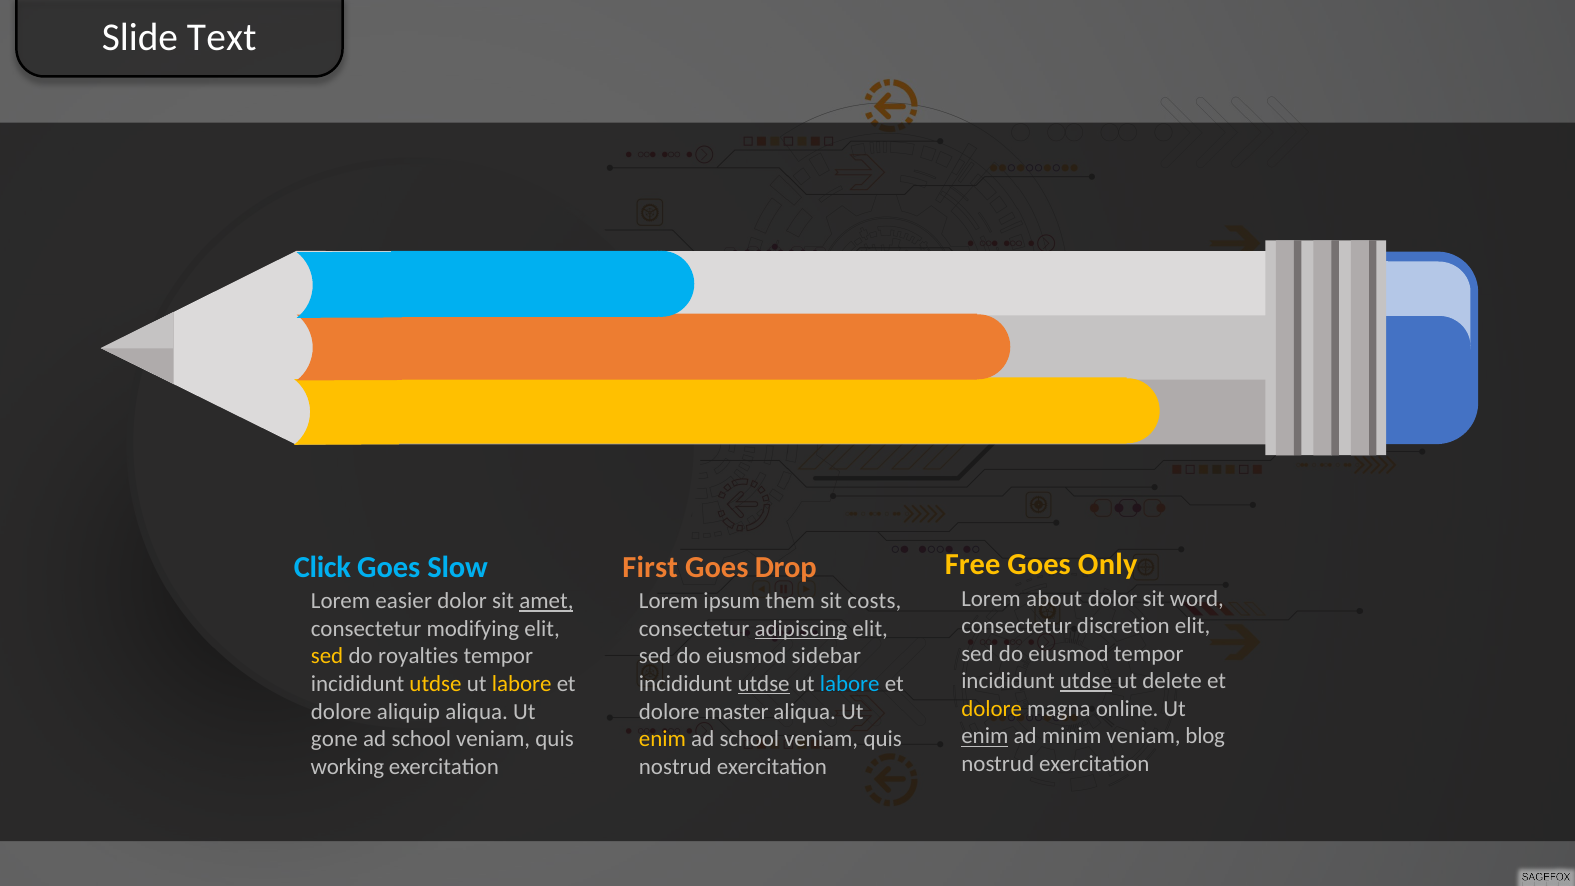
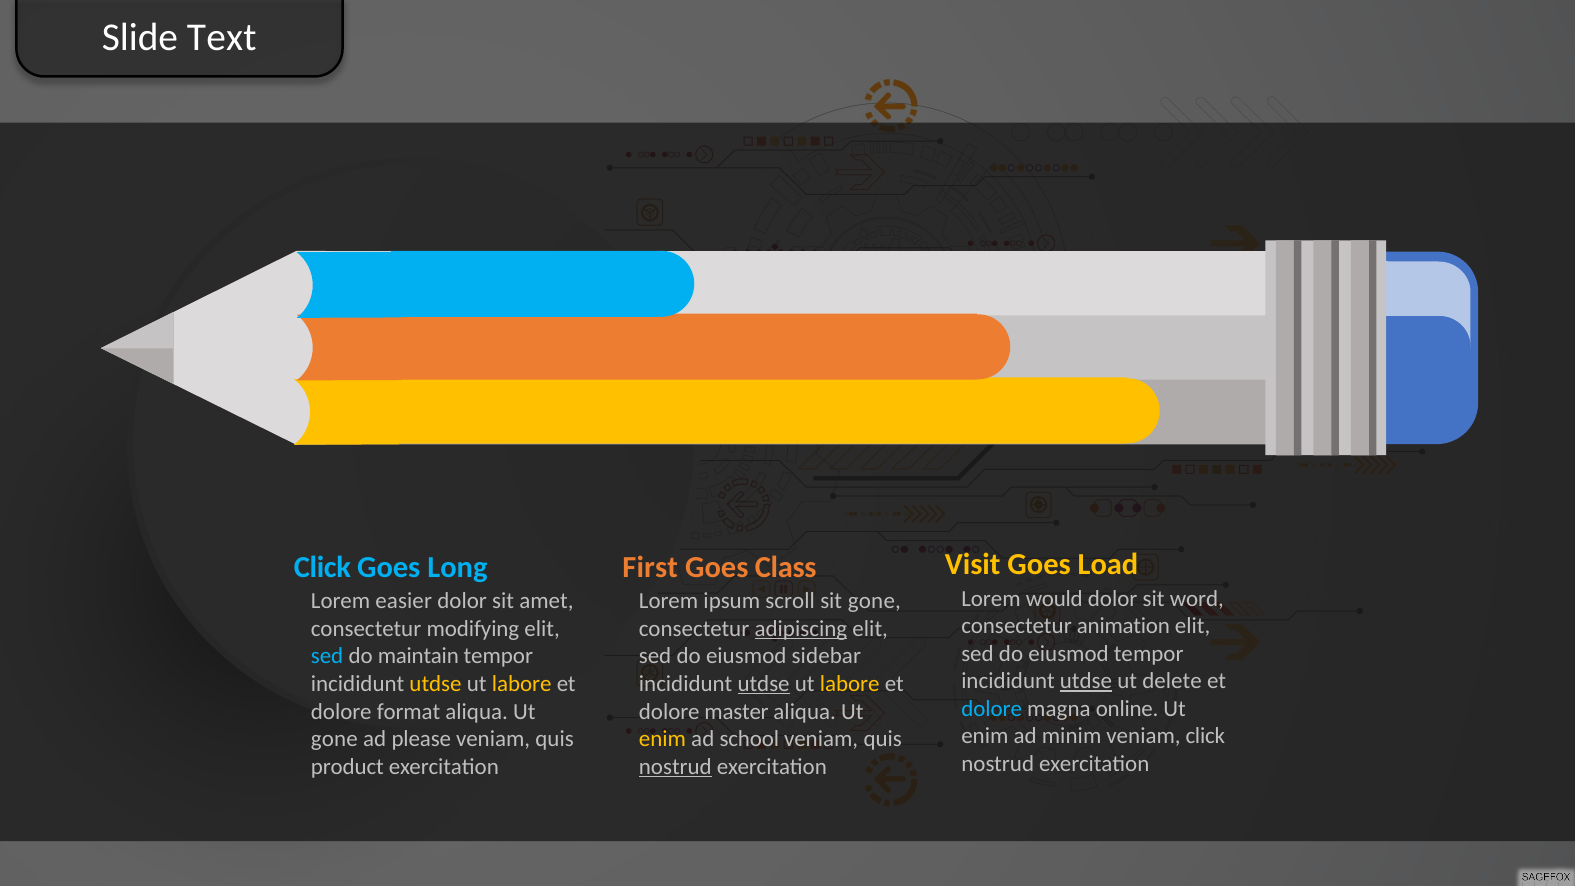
Free: Free -> Visit (973, 564)
Only: Only -> Load (1108, 564)
Slow: Slow -> Long (457, 567)
Drop: Drop -> Class (786, 567)
about: about -> would (1054, 598)
amet underline: present -> none (546, 601)
them: them -> scroll (790, 601)
sit costs: costs -> gone (874, 601)
discretion: discretion -> animation (1123, 626)
sed colour: yellow -> light blue (327, 656)
royalties: royalties -> maintain (418, 656)
labore colour: light blue -> yellow (850, 684)
dolore colour: yellow -> light blue (992, 709)
aliquip: aliquip -> format (409, 711)
enim underline: present -> none (985, 736)
veniam blog: blog -> click (1205, 736)
school: school -> please (421, 739)
working: working -> product (347, 767)
nostrud underline: none -> present (675, 767)
